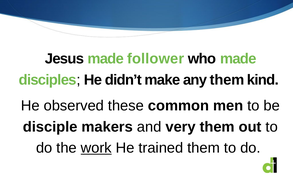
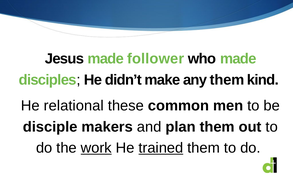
observed: observed -> relational (74, 106)
very: very -> plan (181, 127)
trained underline: none -> present (161, 148)
